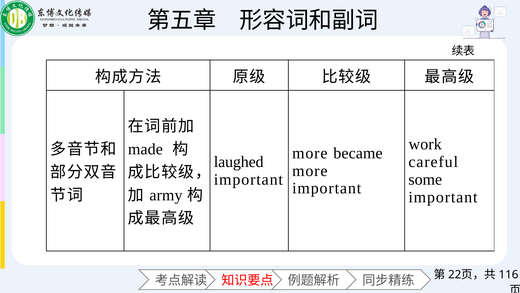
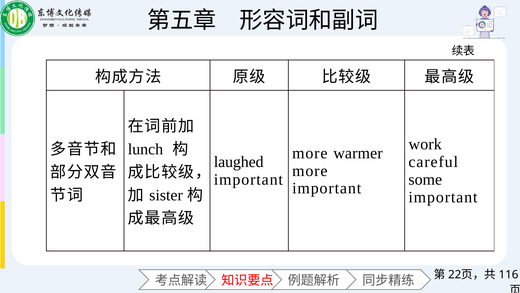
made: made -> lunch (145, 149)
became: became -> warmer (358, 153)
army: army -> sister (166, 195)
